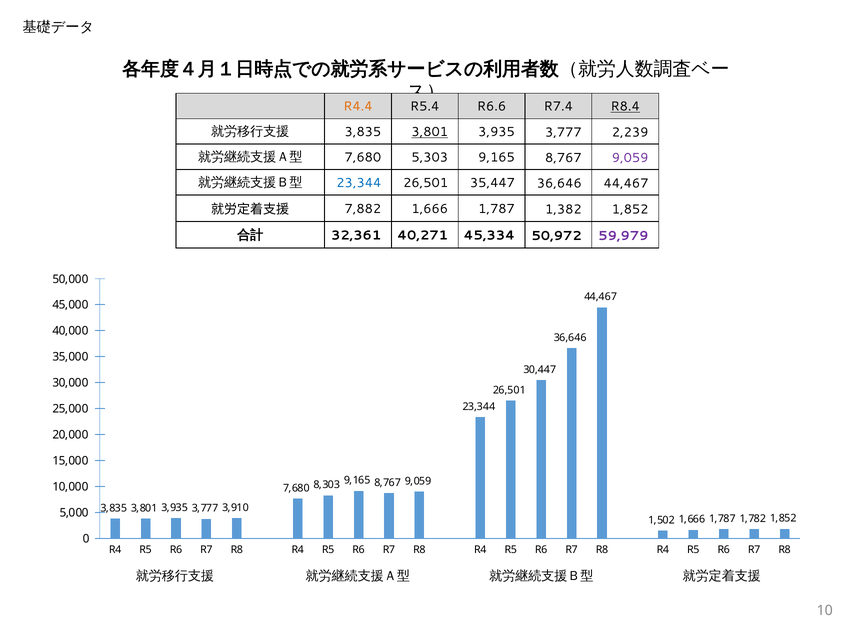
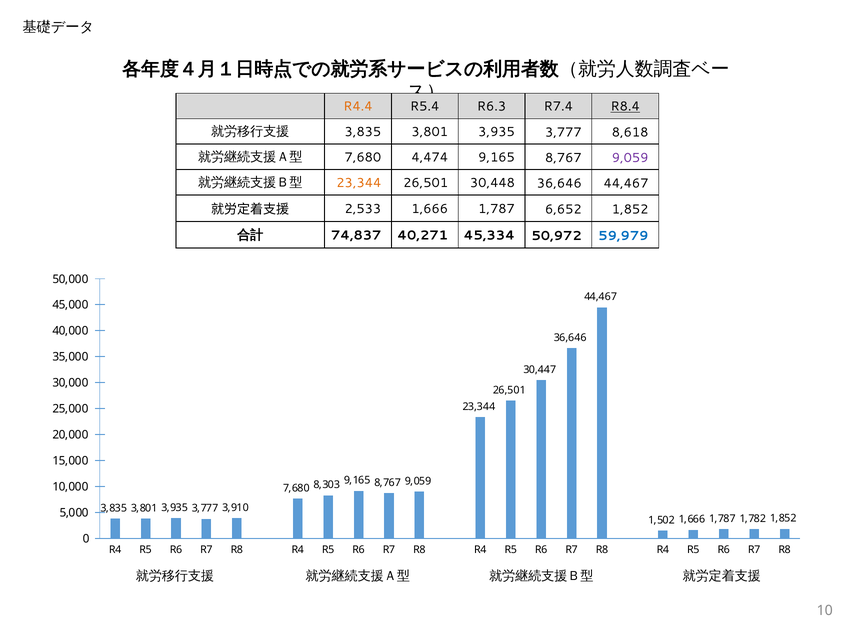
R6.6: R6.6 -> R6.3 (492, 107)
3,801 underline: present -> none (430, 132)
2,239: 2,239 -> 8,618 (630, 132)
5,303: 5,303 -> 4,474 (430, 158)
23,344 colour: blue -> orange (359, 183)
35,447: 35,447 -> 30,448 (492, 183)
7,882: 7,882 -> 2,533 (363, 209)
1,382: 1,382 -> 6,652 (563, 209)
32,361: 32,361 -> 74,837 (356, 236)
59,979 colour: purple -> blue (623, 236)
